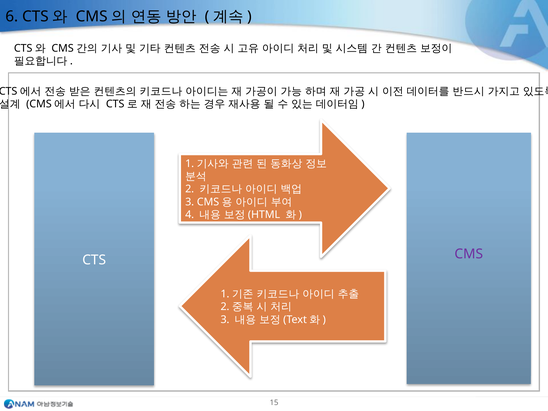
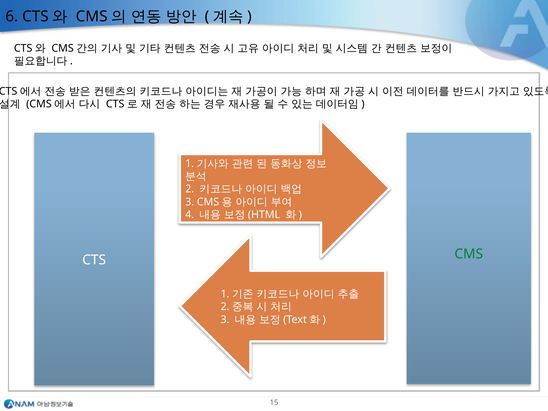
CMS colour: purple -> green (469, 254)
